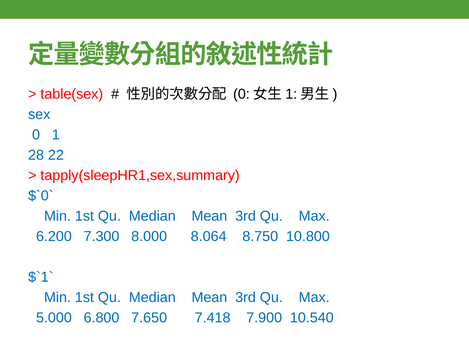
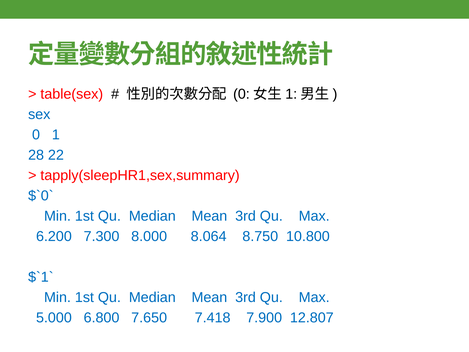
10.540: 10.540 -> 12.807 (312, 317)
